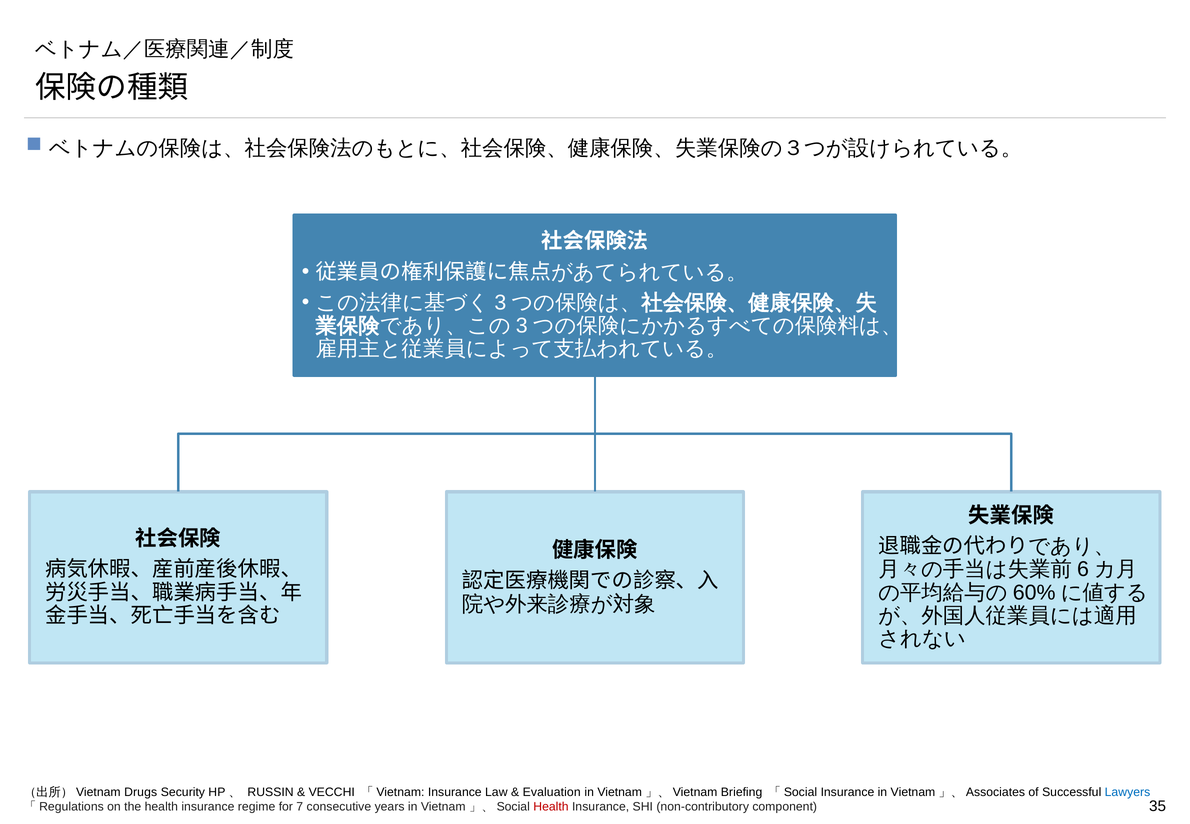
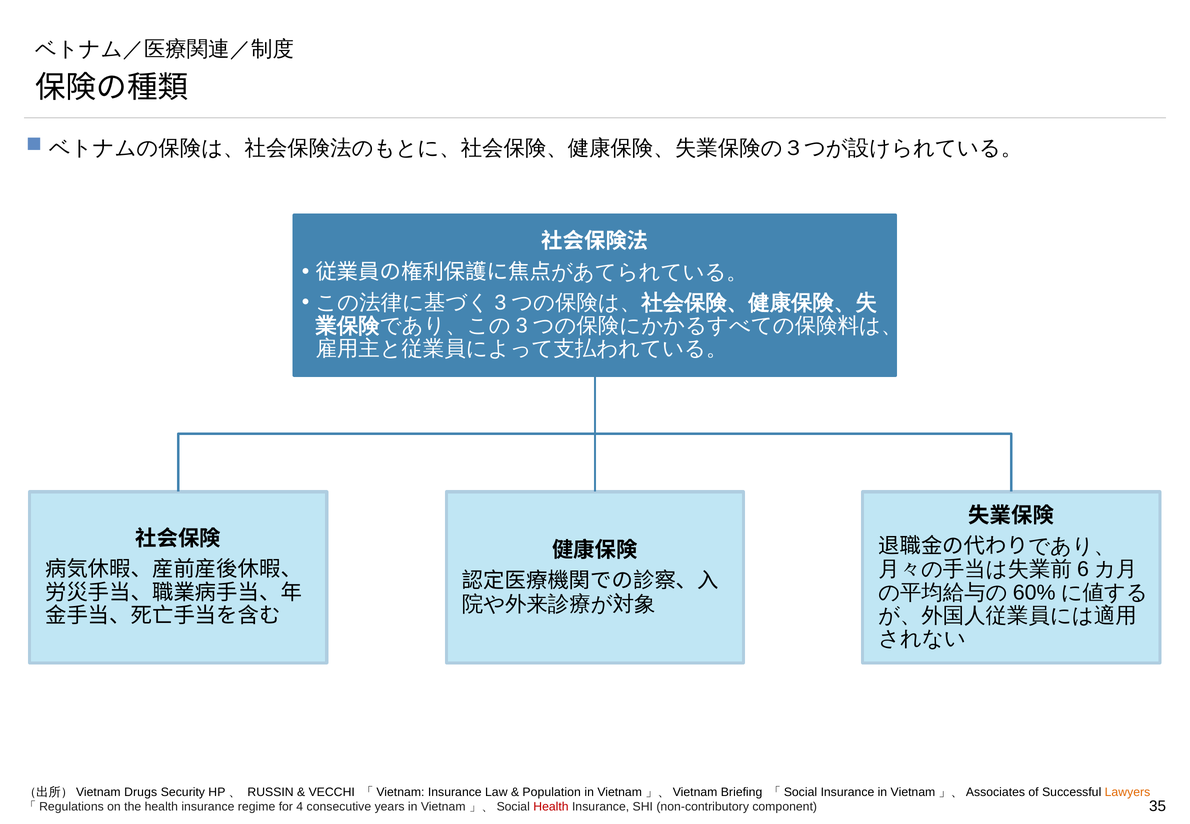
Evaluation: Evaluation -> Population (552, 792)
Lawyers colour: blue -> orange (1127, 792)
7: 7 -> 4 (300, 807)
